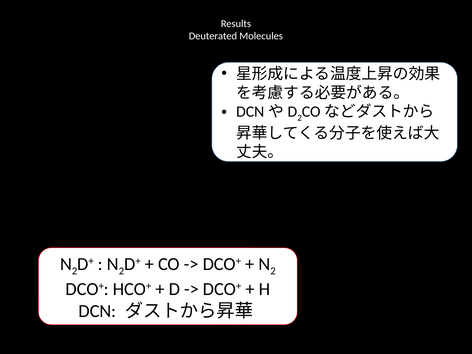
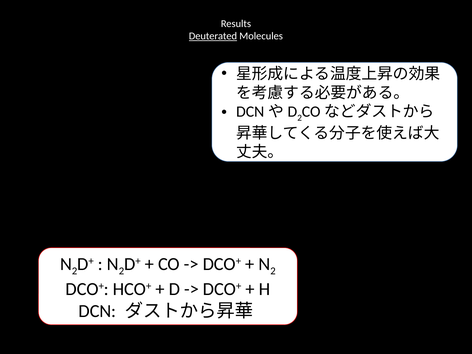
Deuterated underline: none -> present (213, 36)
